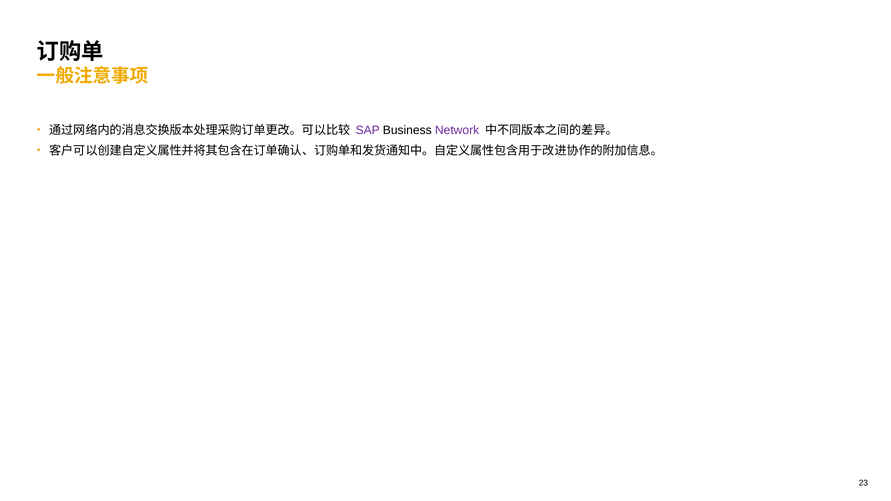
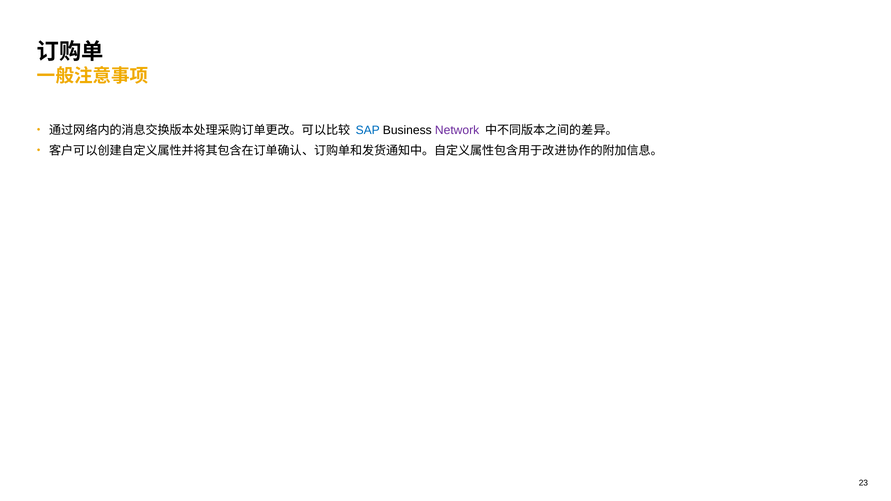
SAP colour: purple -> blue (368, 130)
